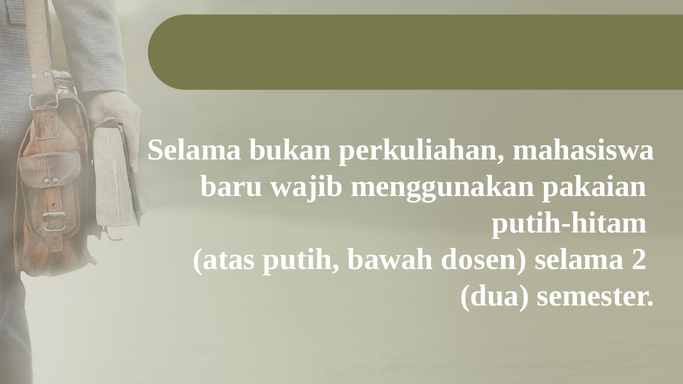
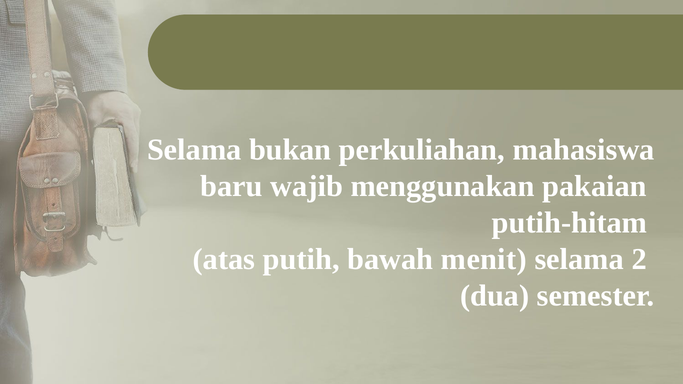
dosen: dosen -> menit (484, 259)
